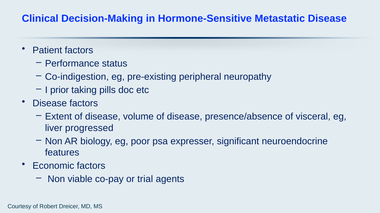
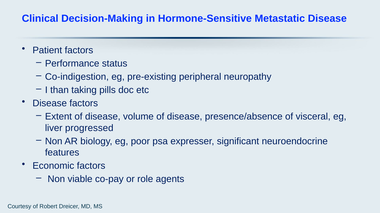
prior: prior -> than (60, 90)
trial: trial -> role (145, 180)
